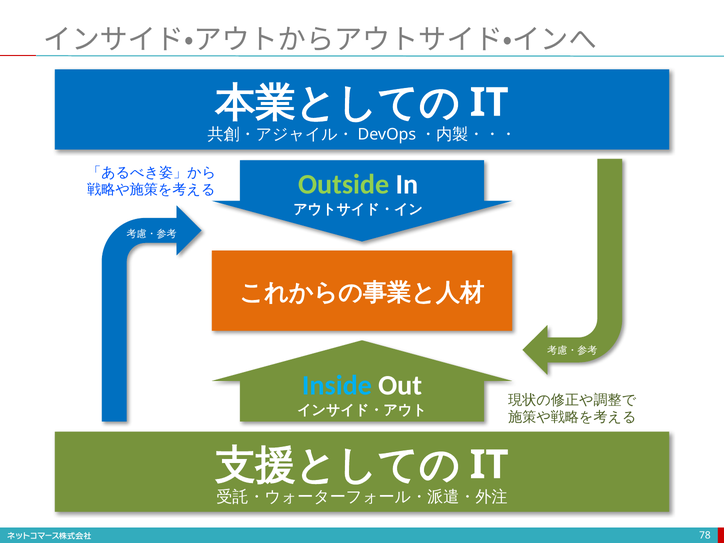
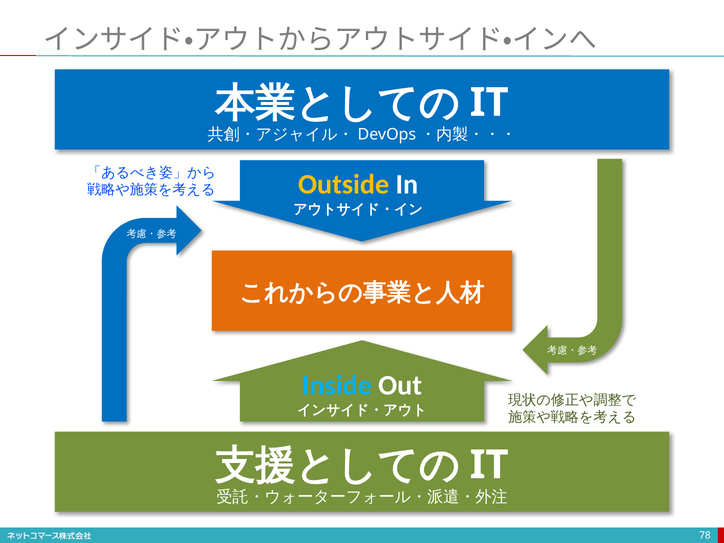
Outside colour: light green -> yellow (344, 185)
